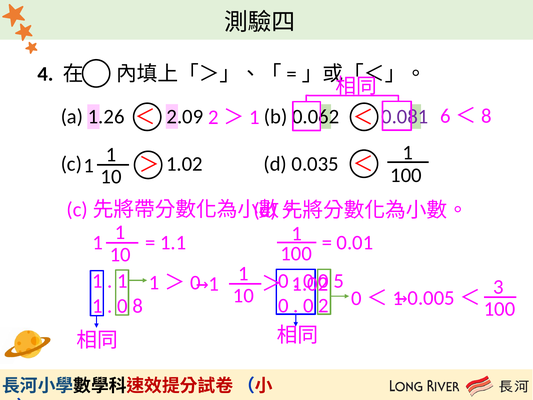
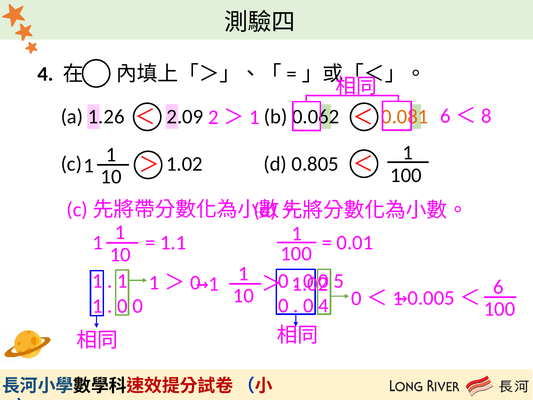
0.081 colour: purple -> orange (405, 117)
0.035: 0.035 -> 0.805 (315, 164)
3: 3 -> 6 (498, 287)
0 2: 2 -> 4 (323, 306)
8: 8 -> 0 (138, 306)
